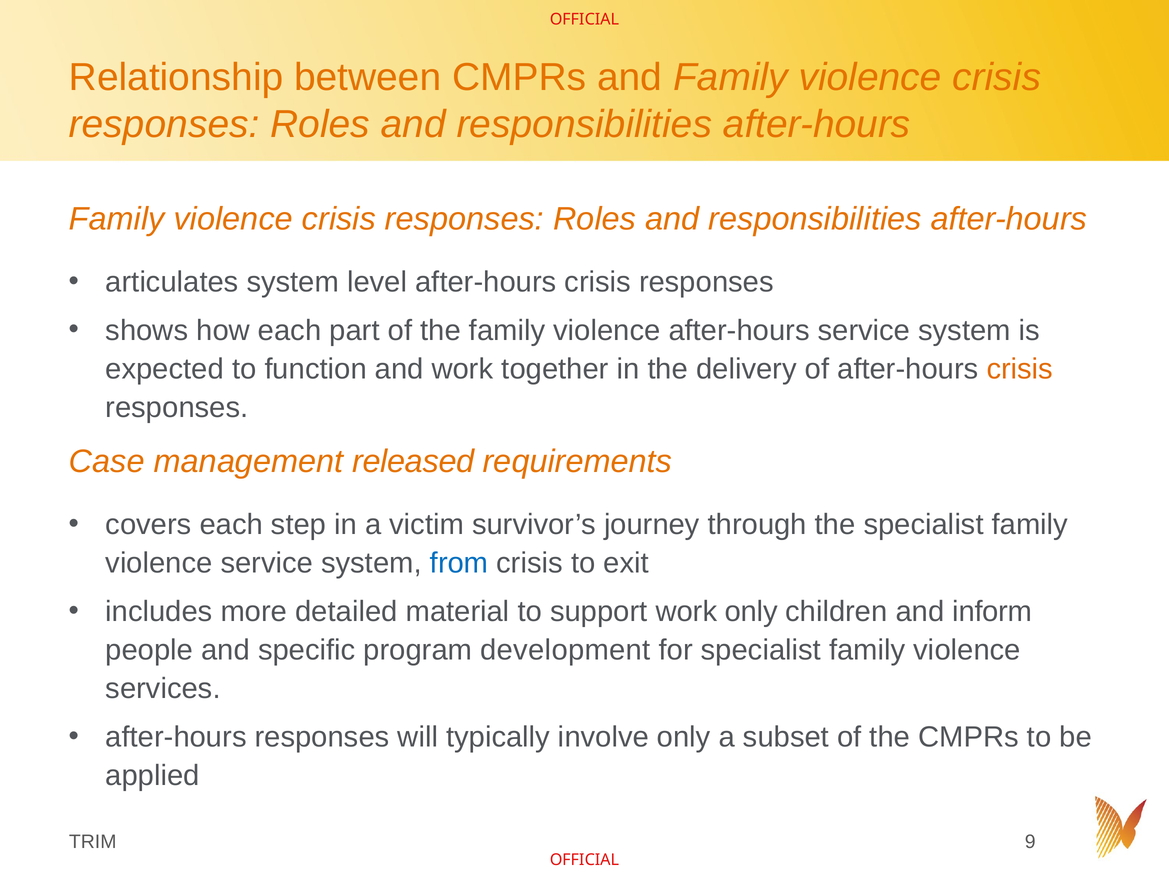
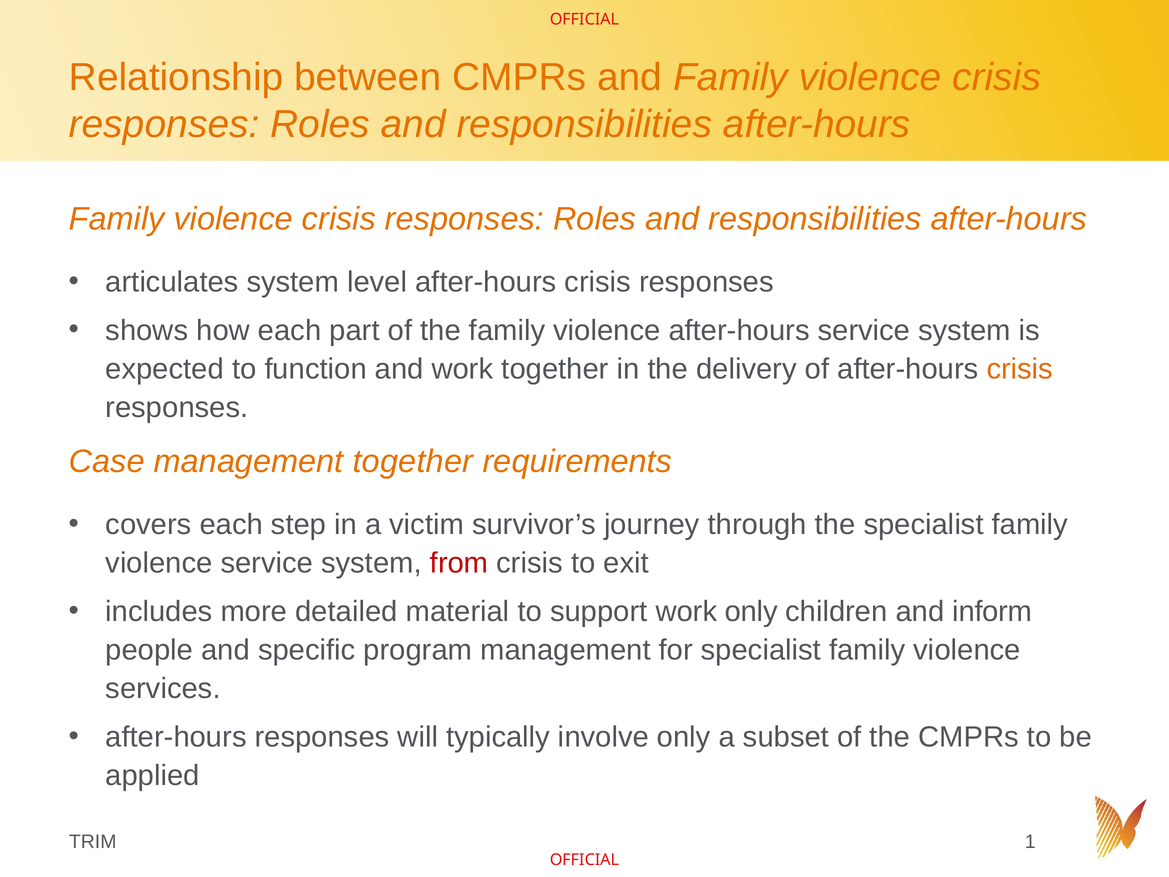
management released: released -> together (413, 462)
from colour: blue -> red (459, 563)
program development: development -> management (565, 650)
9: 9 -> 1 (1030, 841)
